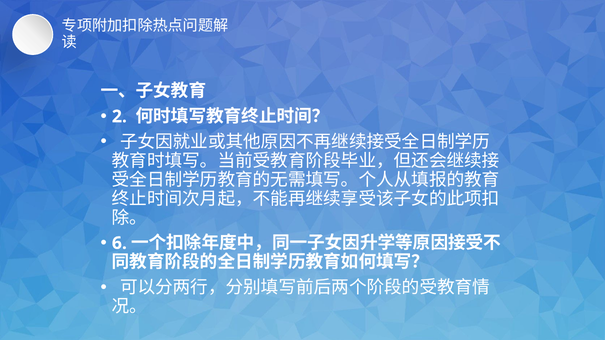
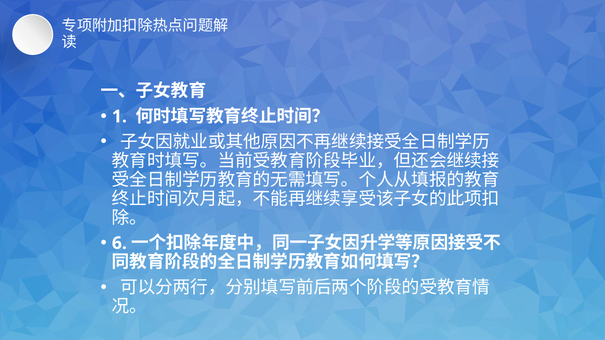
2: 2 -> 1 (119, 117)
